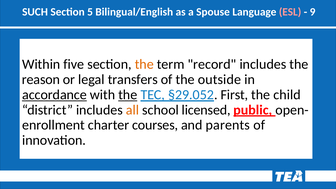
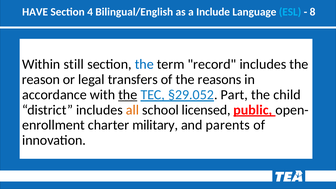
SUCH: SUCH -> HAVE (35, 12)
5: 5 -> 4 (90, 12)
Spouse: Spouse -> Include (213, 12)
ESL colour: pink -> light blue (290, 12)
9: 9 -> 8 (313, 12)
five: five -> still (74, 64)
the colour: orange -> blue (144, 64)
outside: outside -> reasons (220, 79)
accordance underline: present -> none (54, 95)
First: First -> Part (234, 95)
courses: courses -> military (155, 125)
